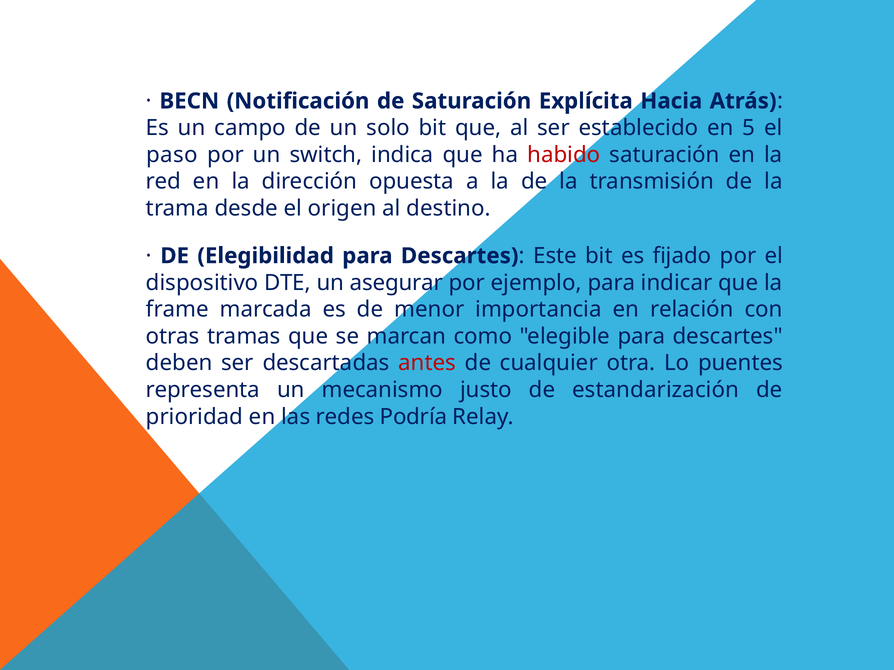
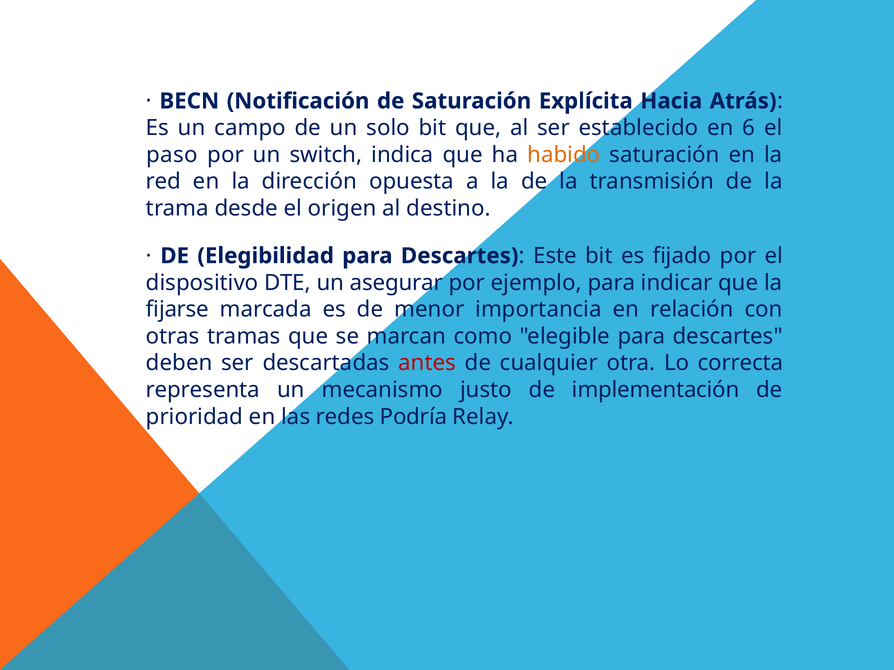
5: 5 -> 6 (749, 128)
habido colour: red -> orange (564, 155)
frame: frame -> fijarse (177, 310)
puentes: puentes -> correcta (740, 363)
estandarización: estandarización -> implementación (656, 390)
